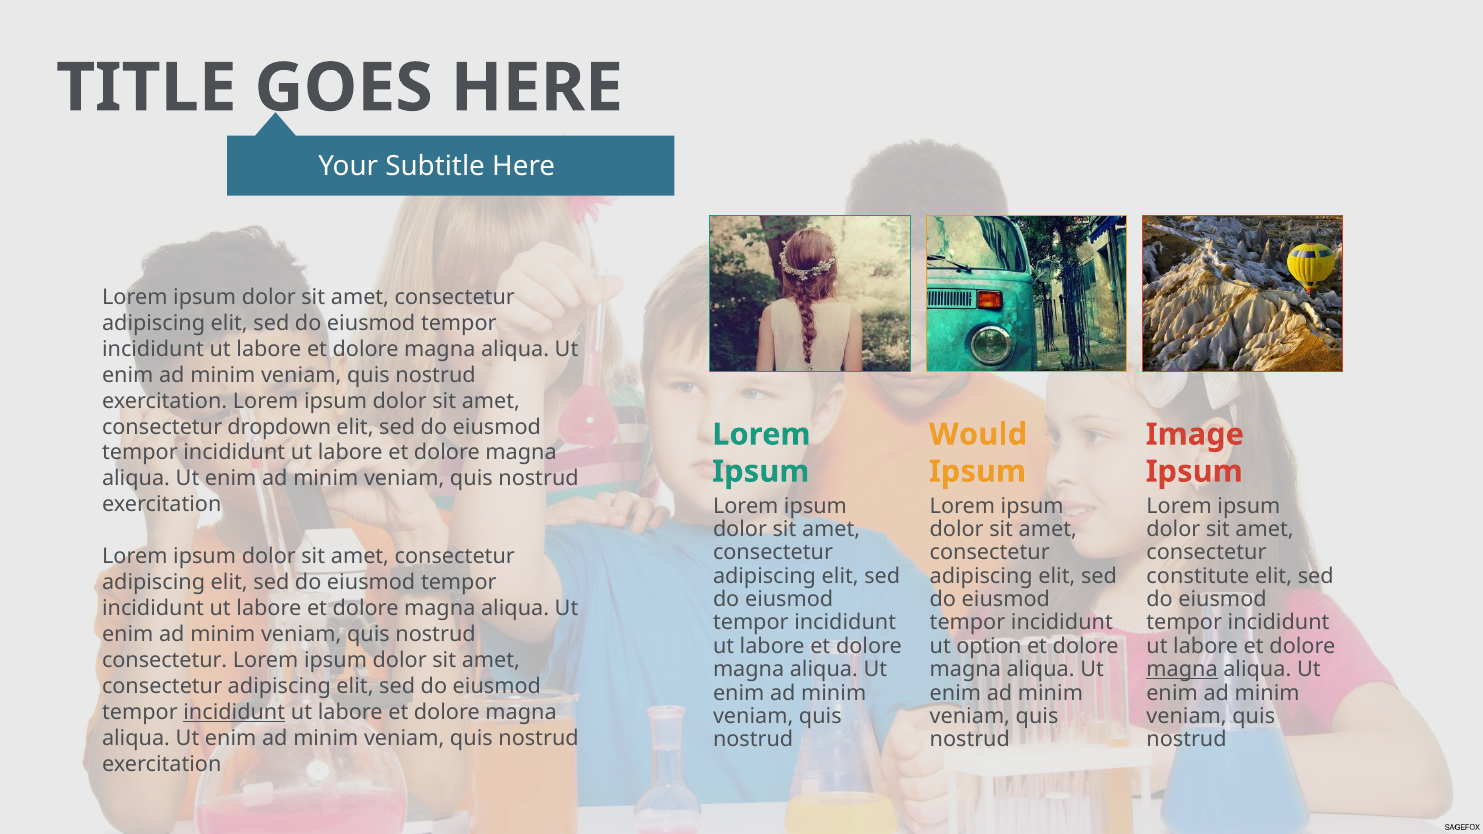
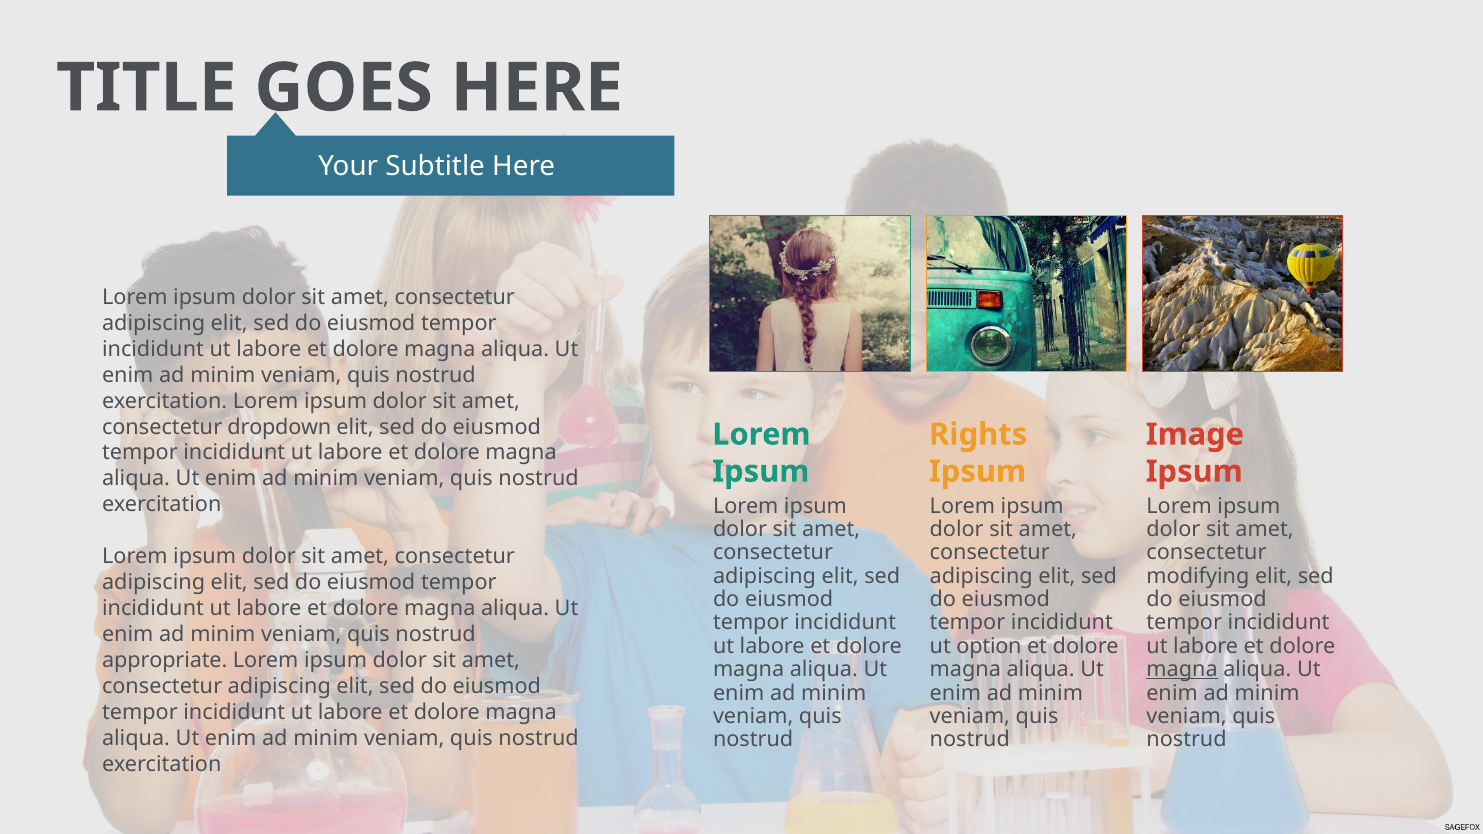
Would: Would -> Rights (978, 435)
constitute: constitute -> modifying (1198, 576)
consectetur: consectetur -> appropriate (165, 661)
incididunt underline: present -> none (234, 713)
